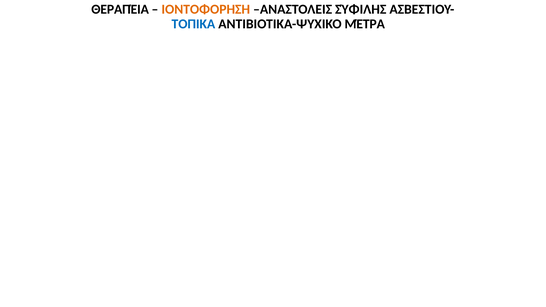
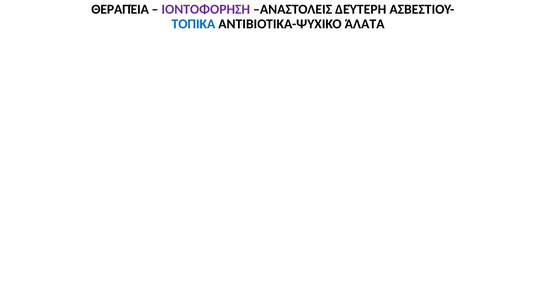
ΙΟΝΤΟΦΟΡΗΣΗ colour: orange -> purple (206, 9)
ΣΎΦΙΛΗΣ: ΣΎΦΙΛΗΣ -> ΔΕΎΤΕΡΗ (361, 9)
ΜΈΤΡΑ: ΜΈΤΡΑ -> ΆΛΑΤΑ (365, 24)
